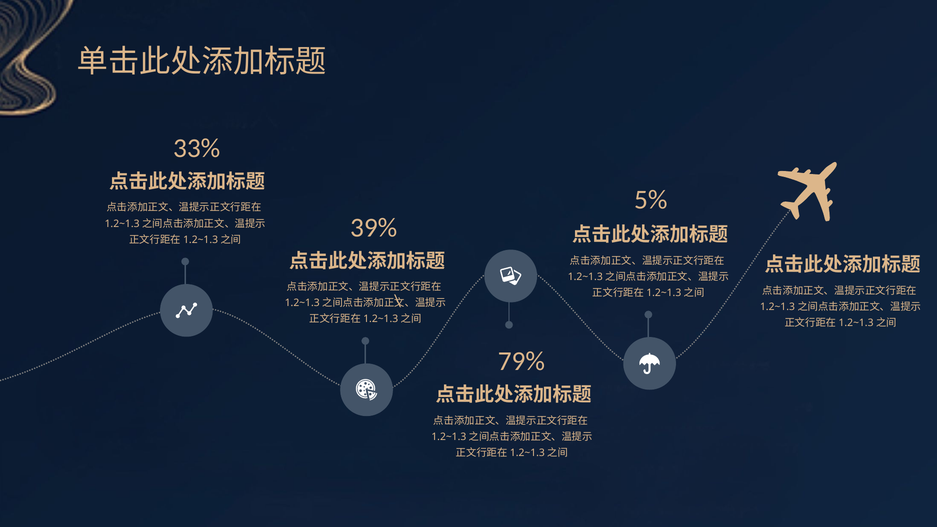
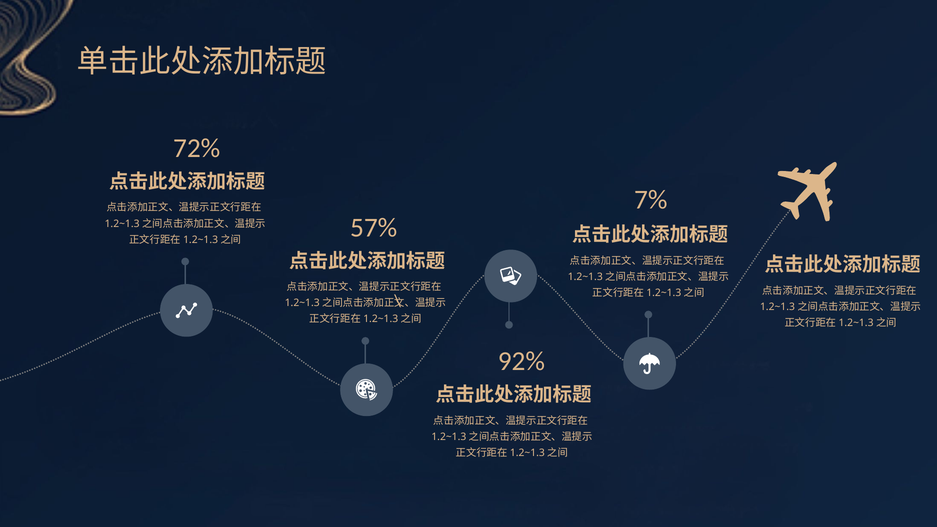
33%: 33% -> 72% (197, 148)
5%: 5% -> 7% (651, 200)
39%: 39% -> 57% (374, 228)
79%: 79% -> 92% (521, 361)
